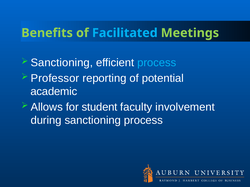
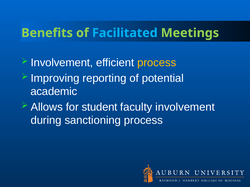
Sanctioning: Sanctioning -> Involvement (62, 63)
process colour: light blue -> yellow (157, 63)
Professor: Professor -> Improving (55, 78)
